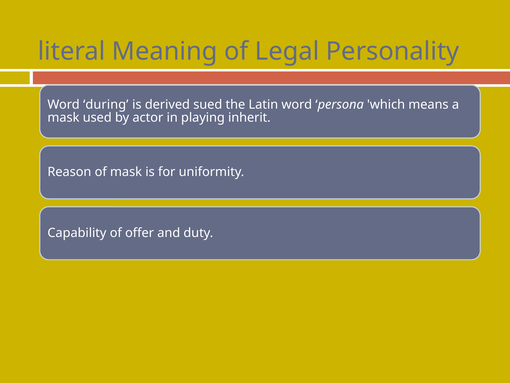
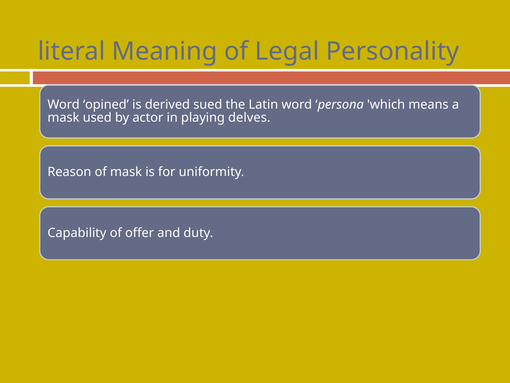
during: during -> opined (106, 105)
inherit: inherit -> delves (249, 118)
